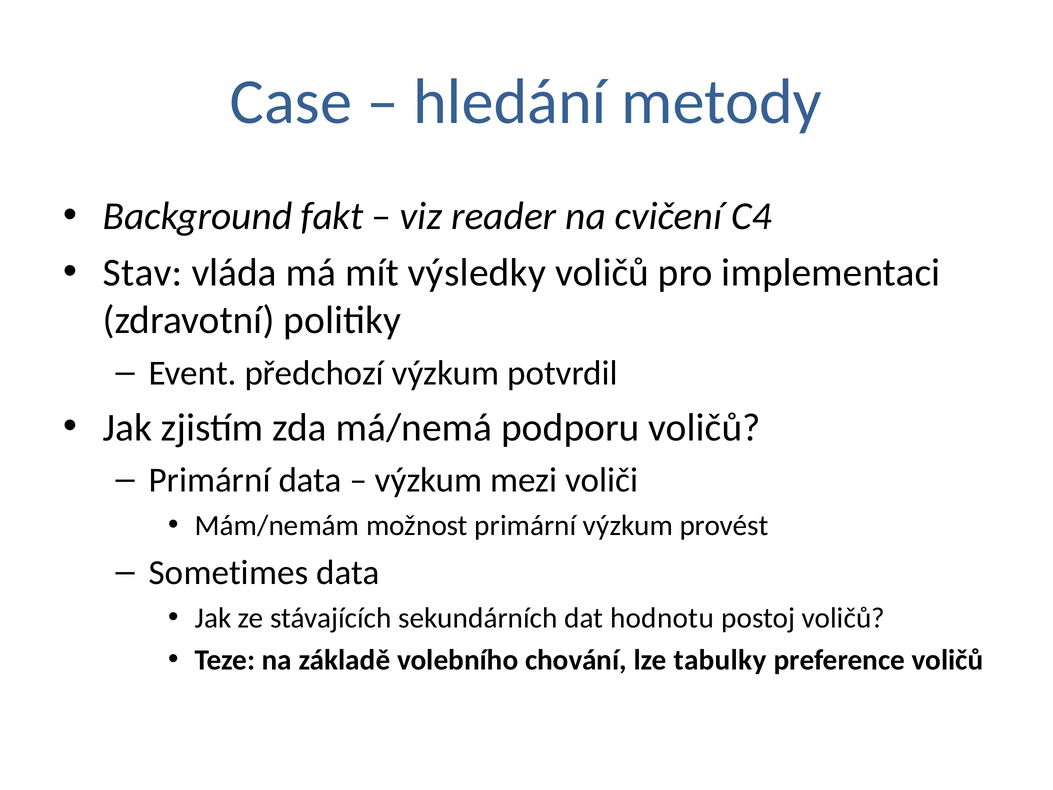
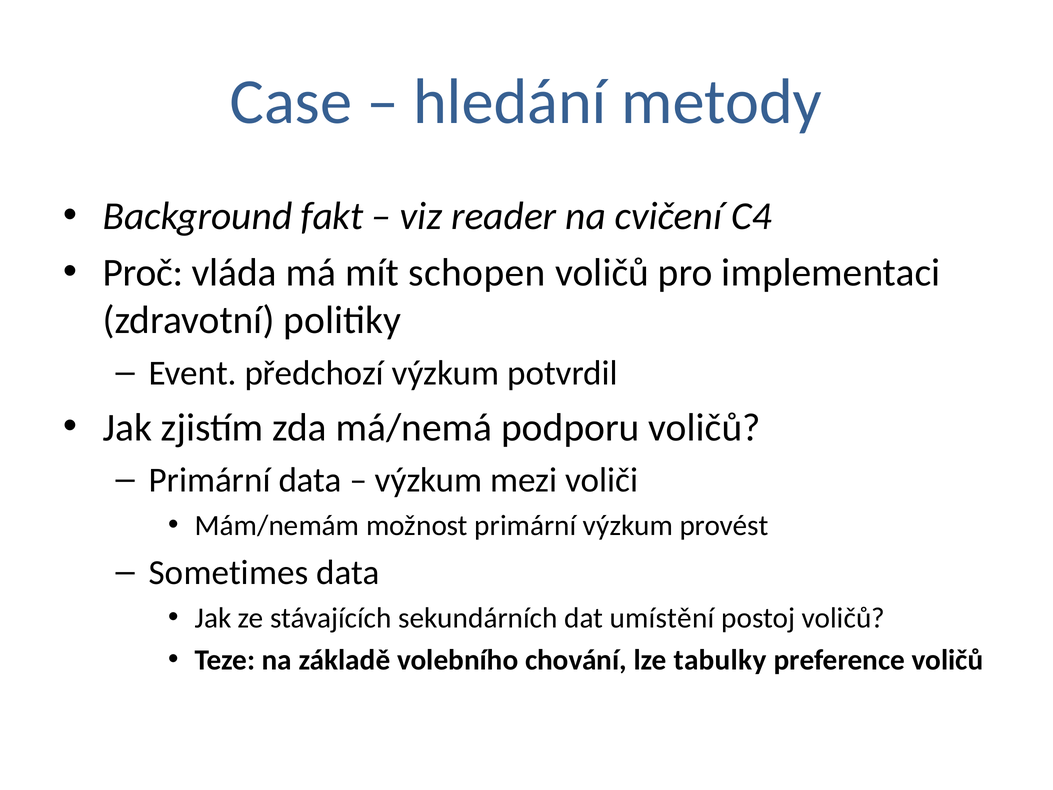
Stav: Stav -> Proč (143, 273)
výsledky: výsledky -> schopen (477, 273)
hodnotu: hodnotu -> umístění (662, 618)
